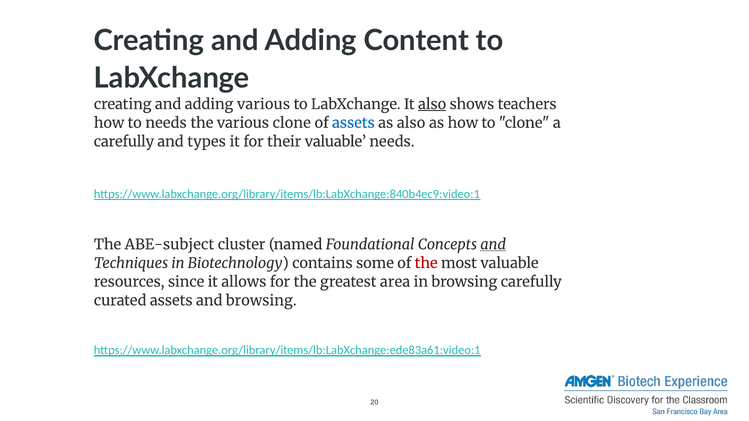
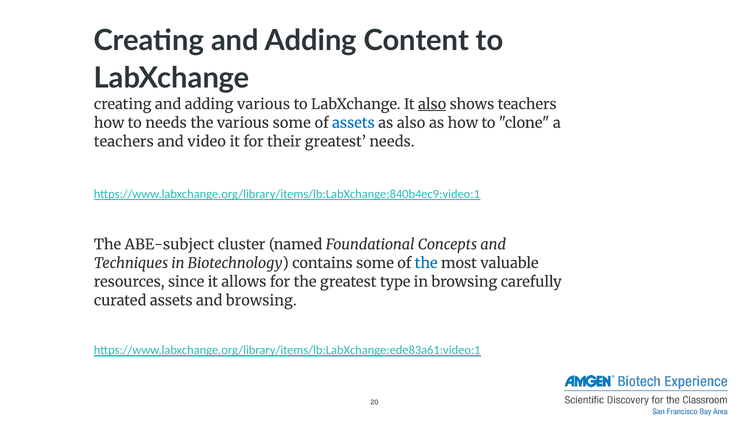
various clone: clone -> some (292, 123)
carefully: carefully -> teachers (124, 142)
types: types -> video (207, 142)
their valuable: valuable -> greatest (335, 142)
and underline: present -> none (493, 245)
the colour: red -> blue (426, 263)
area: area -> type (395, 282)
